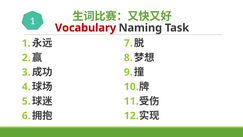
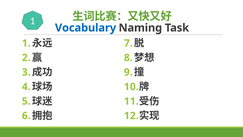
Vocabulary colour: red -> blue (86, 28)
